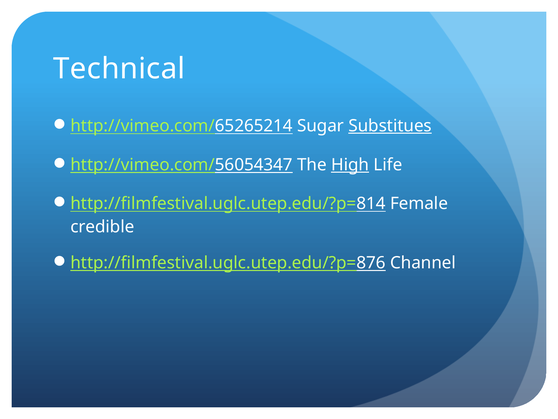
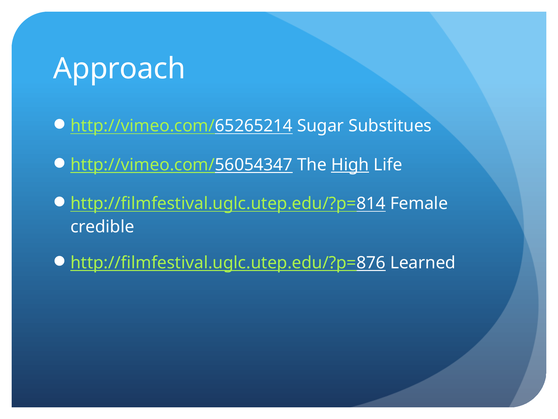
Technical: Technical -> Approach (119, 69)
Substitues underline: present -> none (390, 126)
Channel: Channel -> Learned (423, 263)
